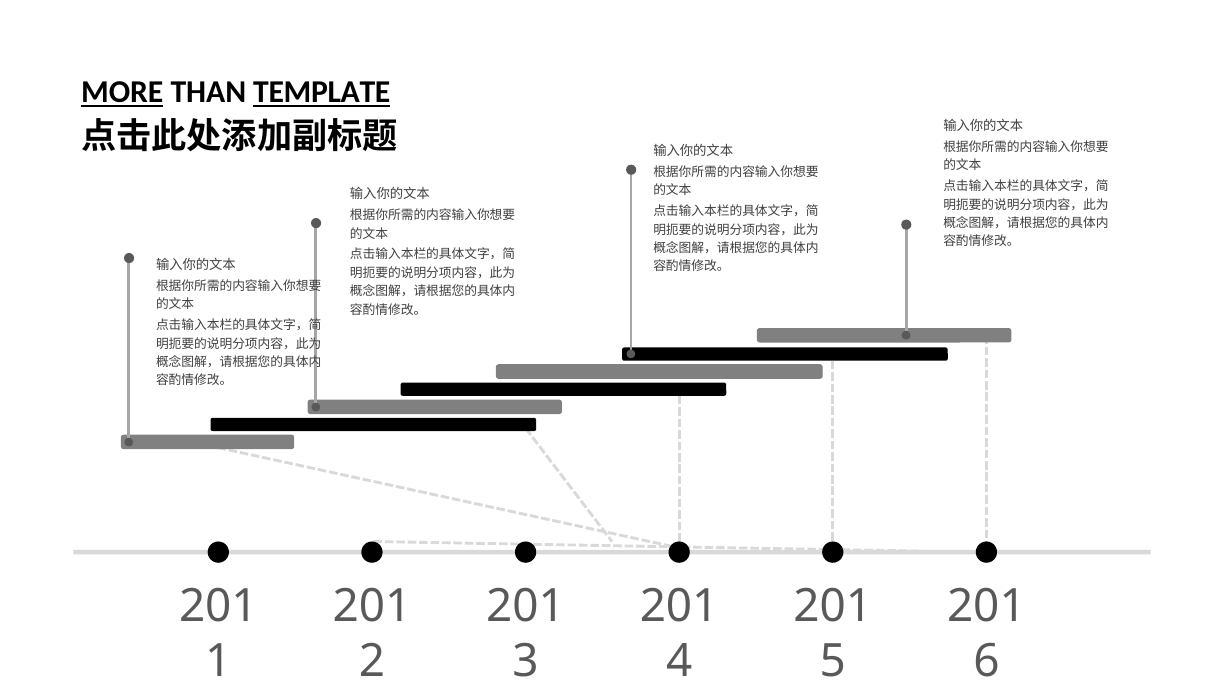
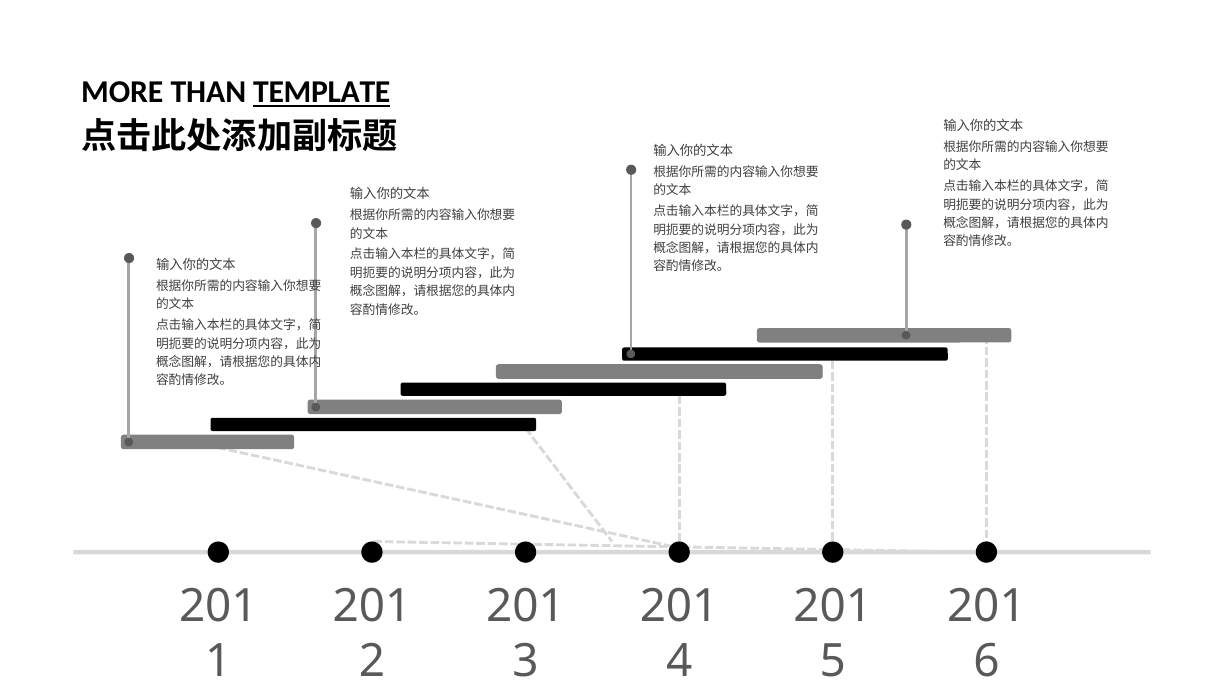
MORE underline: present -> none (122, 92)
